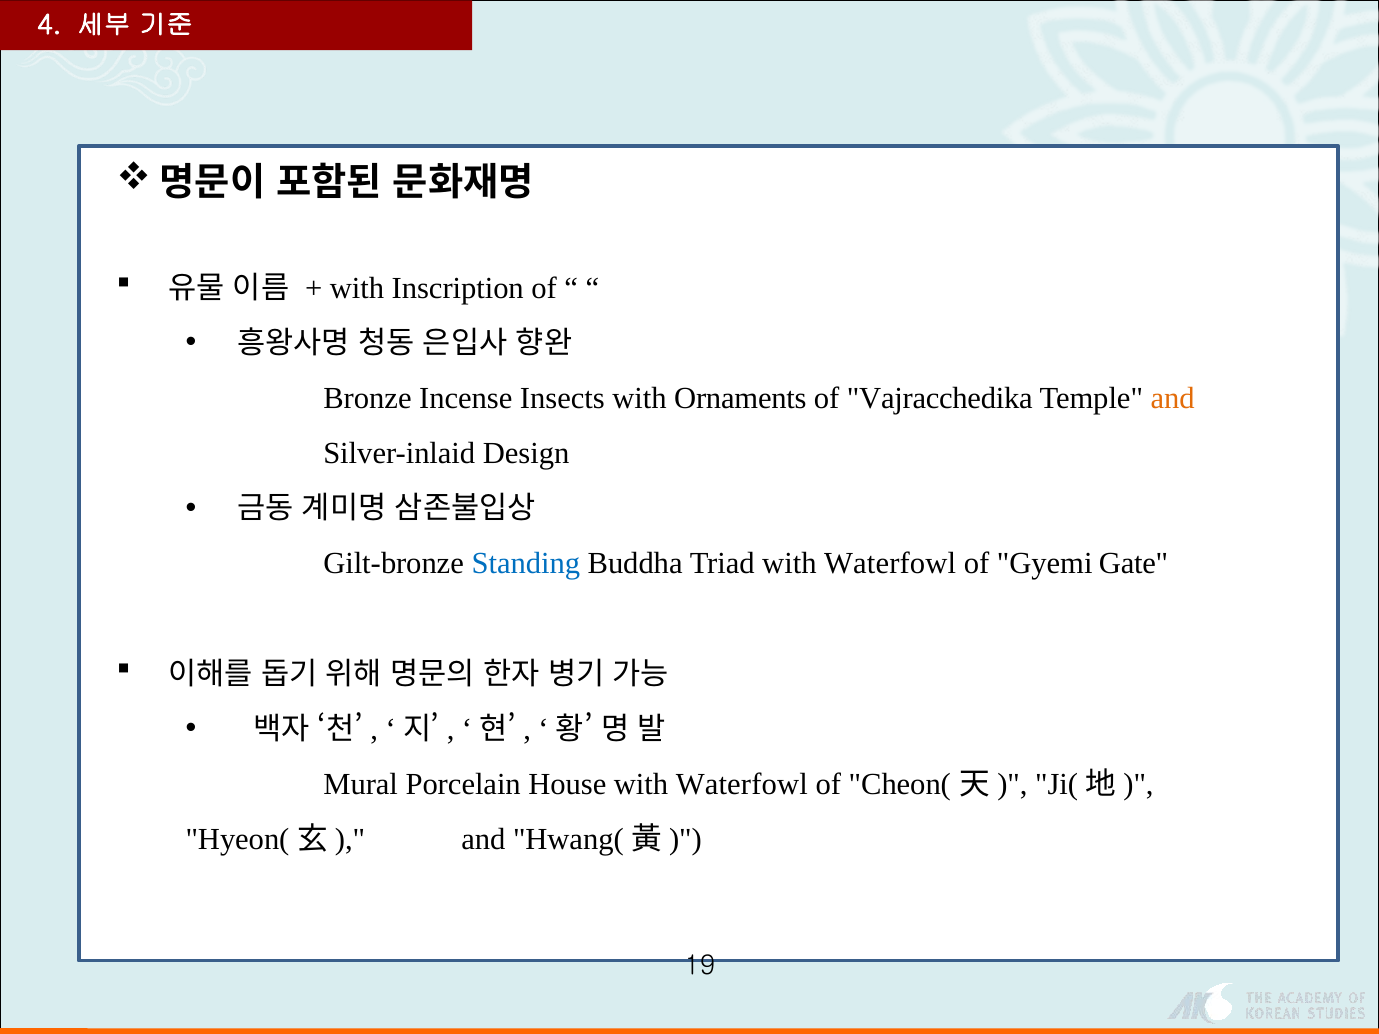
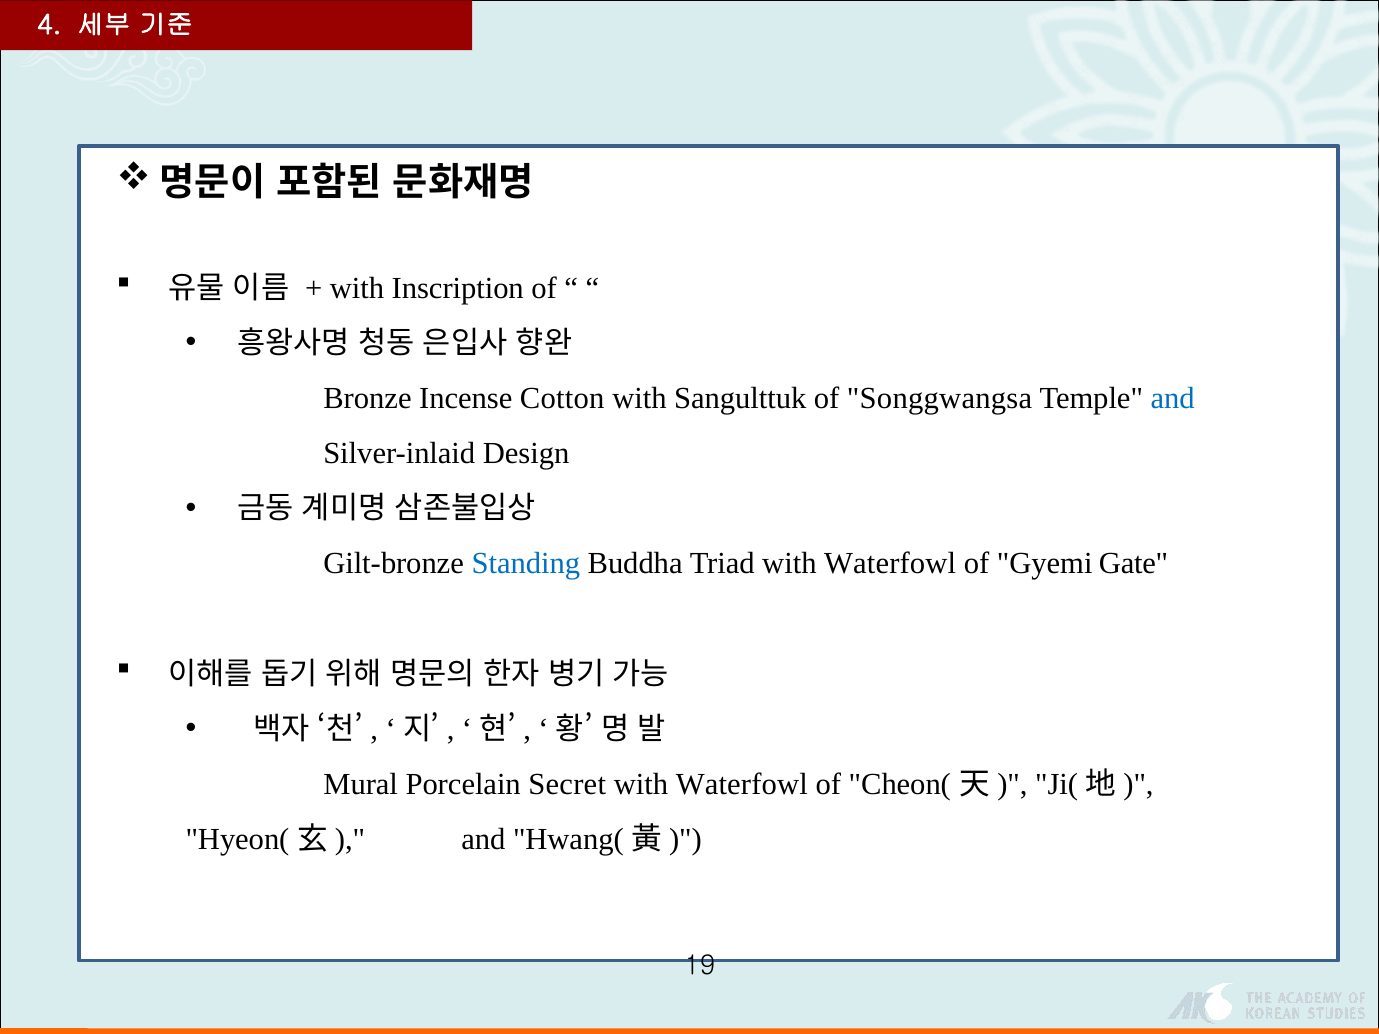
Insects: Insects -> Cotton (562, 399)
Ornaments: Ornaments -> Sangulttuk (740, 399)
Vajracchedika: Vajracchedika -> Songgwangsa (940, 399)
and colour: orange -> blue (1173, 399)
House: House -> Secret (567, 784)
